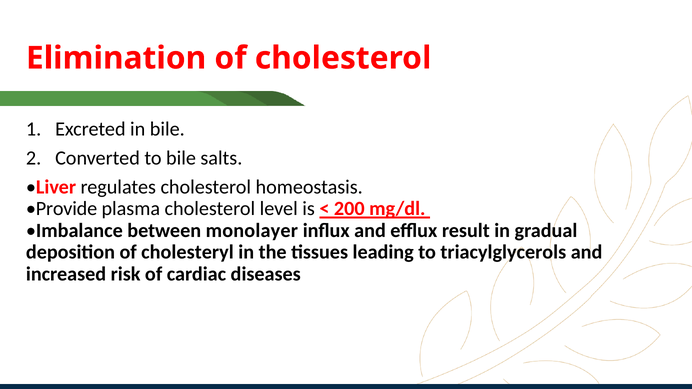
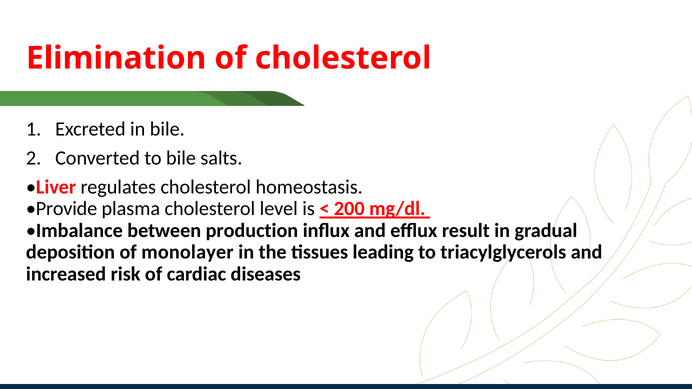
monolayer: monolayer -> production (252, 231)
cholesteryl: cholesteryl -> monolayer (187, 252)
